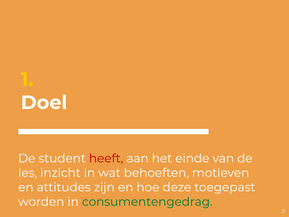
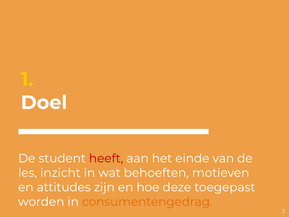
consumentengedrag colour: green -> orange (147, 202)
